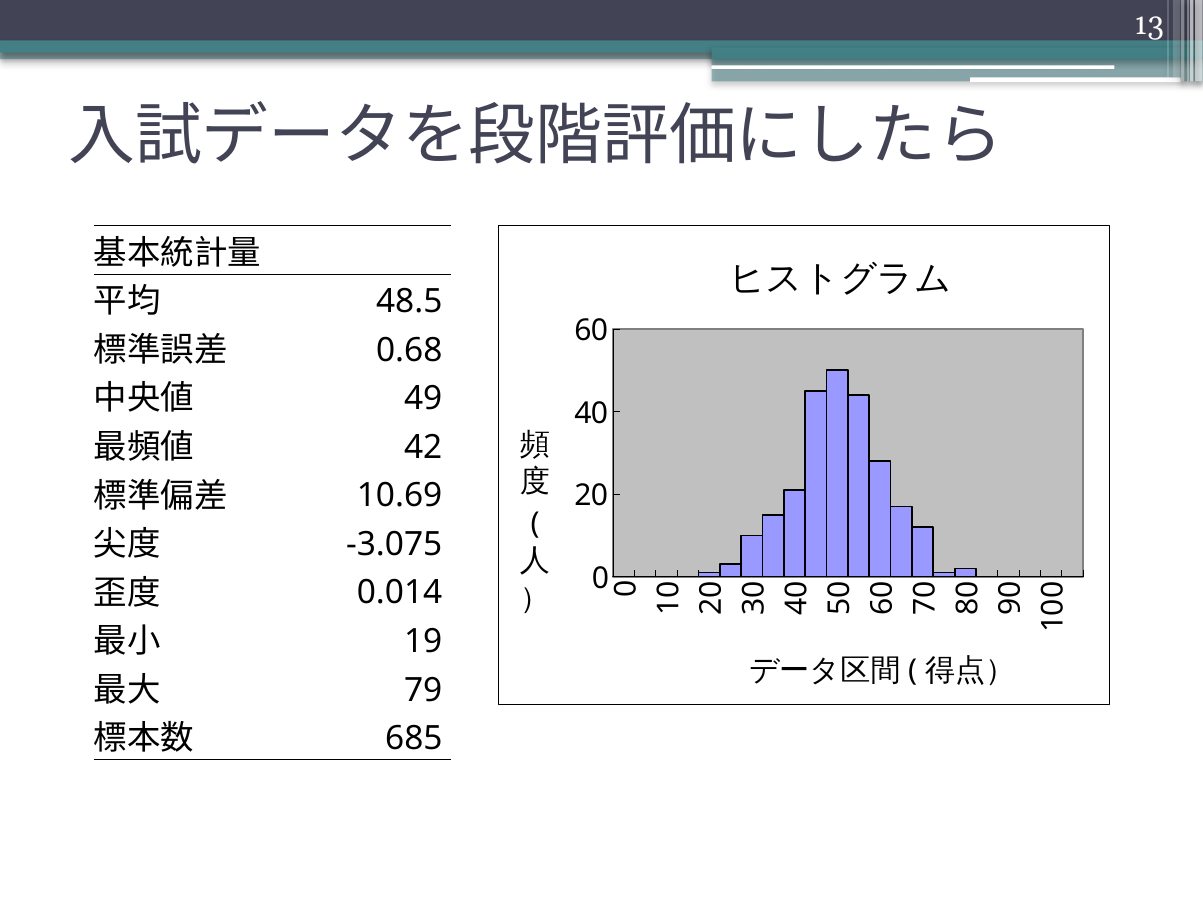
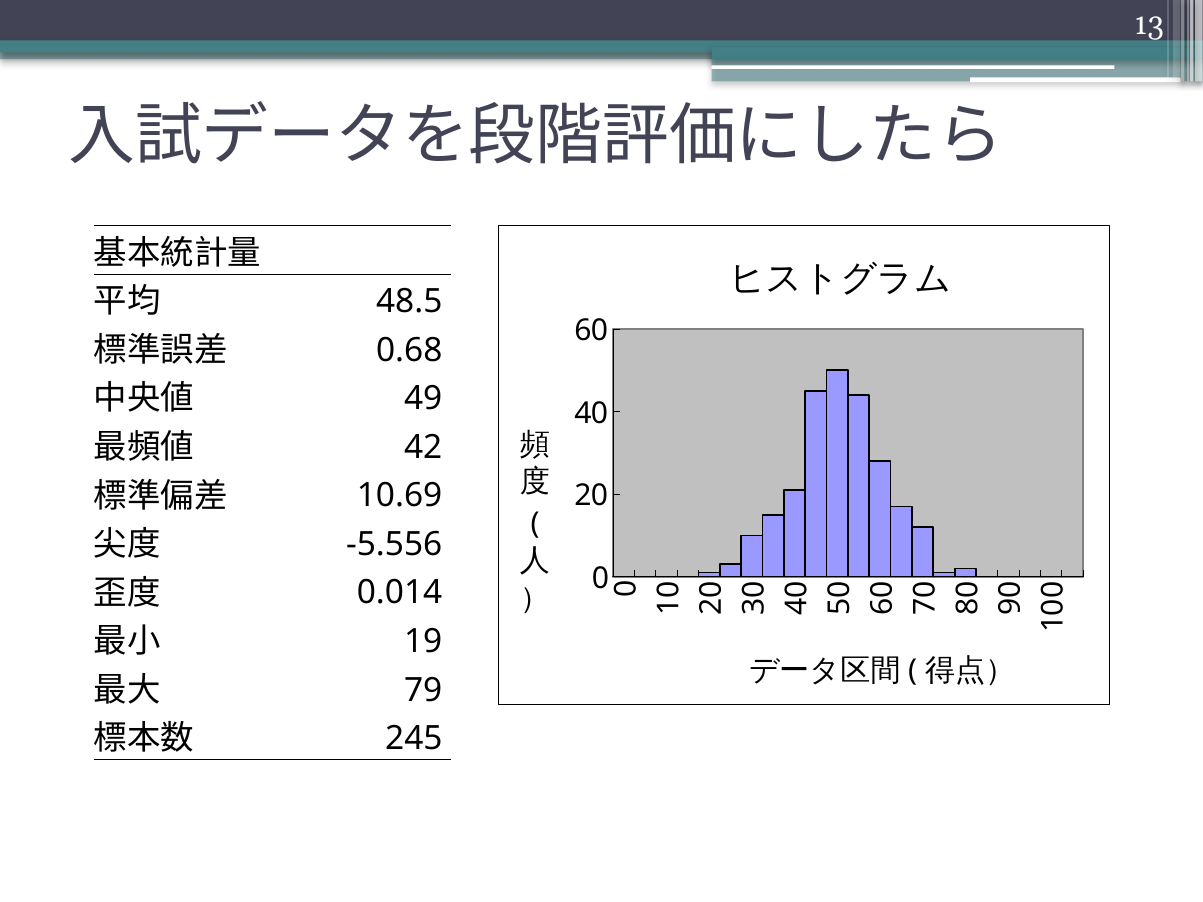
-3.075: -3.075 -> -5.556 (394, 545)
685: 685 -> 245 (414, 739)
